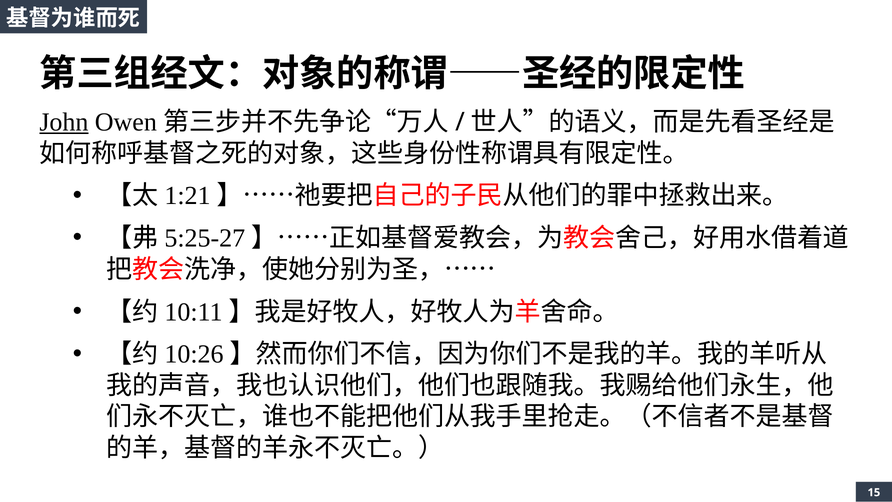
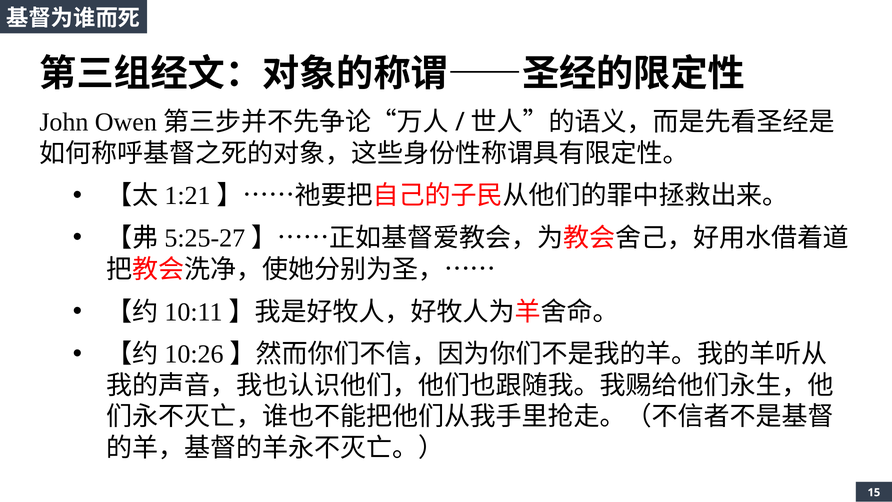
John underline: present -> none (64, 122)
